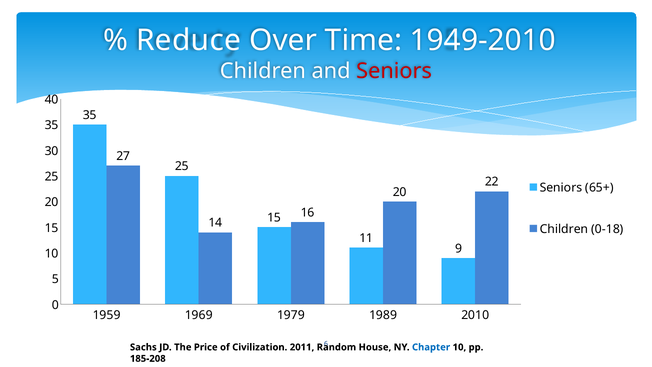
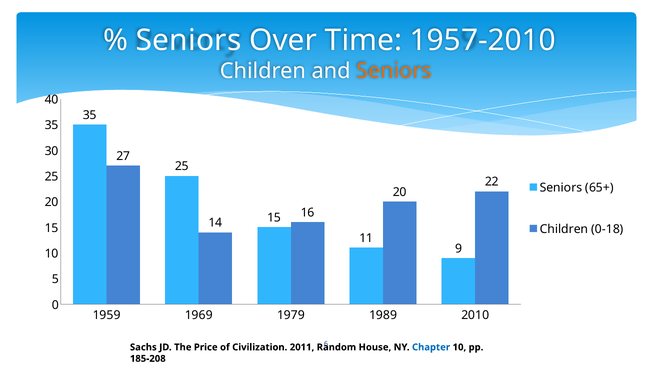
Reduce: Reduce -> Seniors (189, 41)
1949-2010: 1949-2010 -> 1957-2010 (483, 41)
Seniors colour: red -> orange (394, 71)
